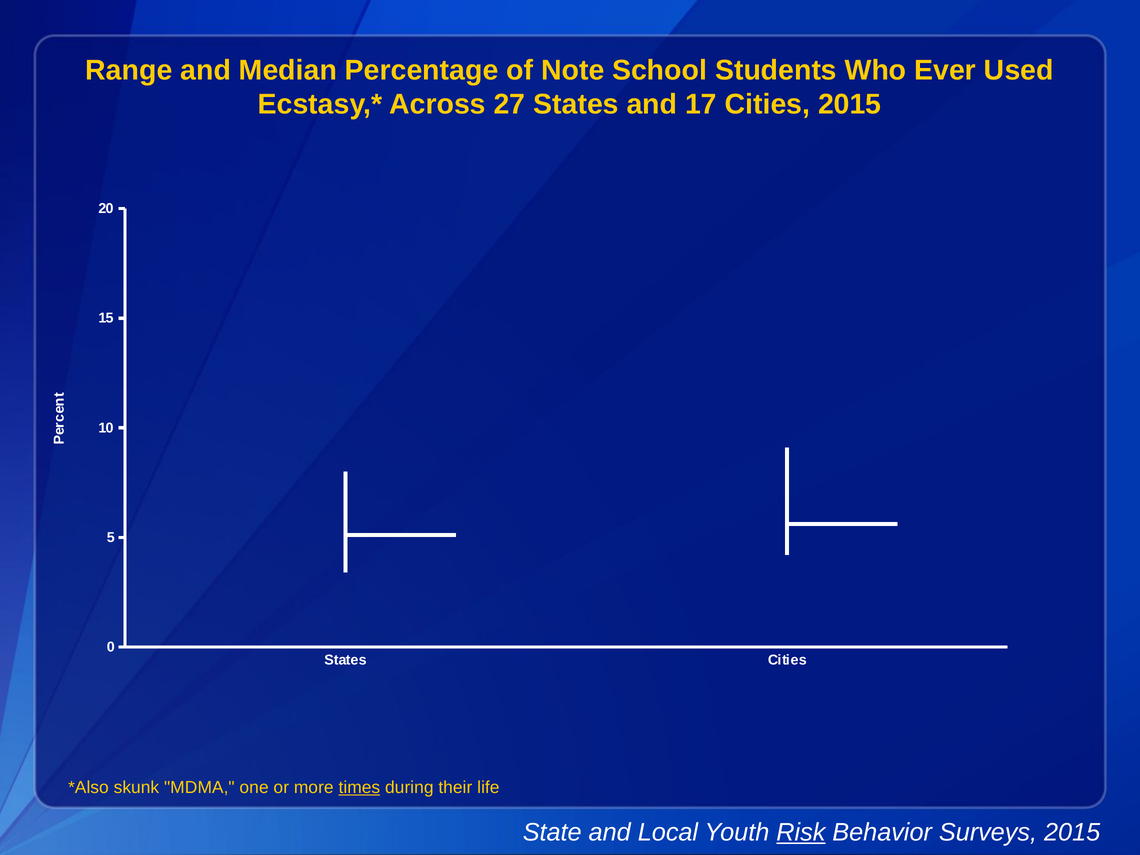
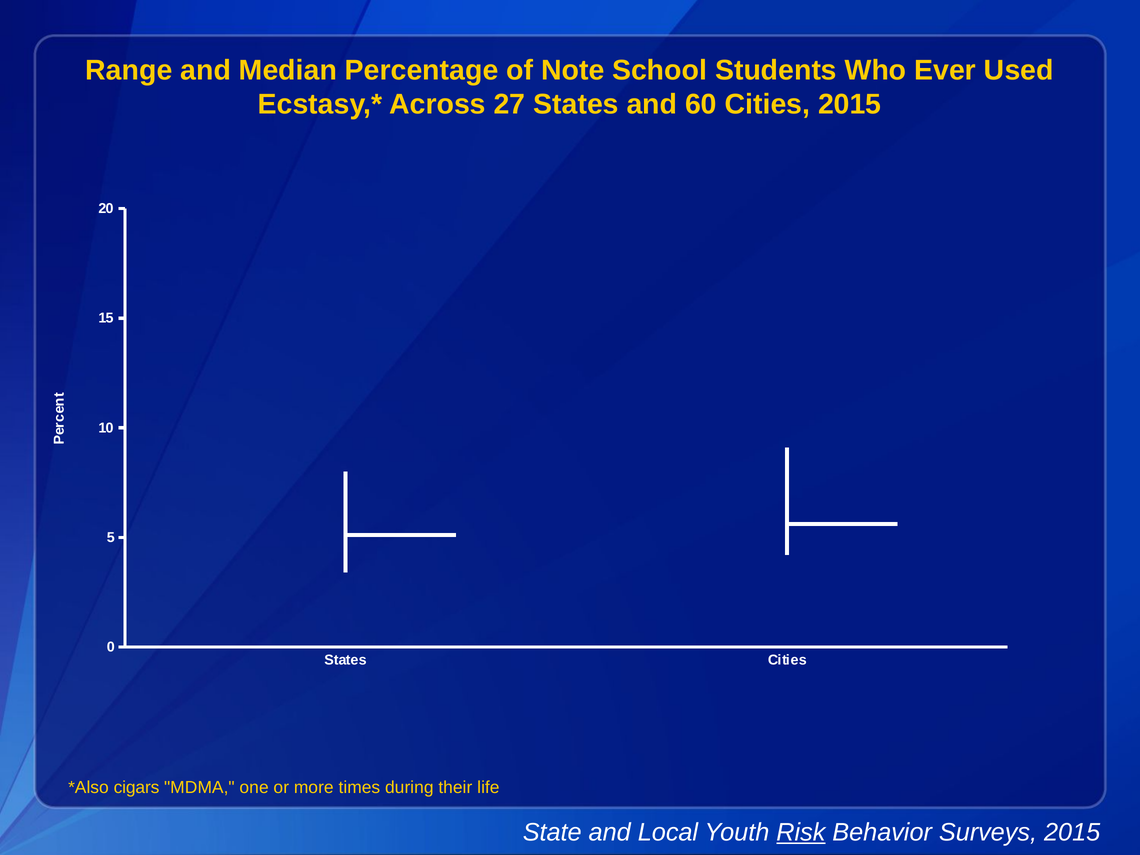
17: 17 -> 60 (701, 104)
skunk: skunk -> cigars (137, 788)
times underline: present -> none (359, 788)
